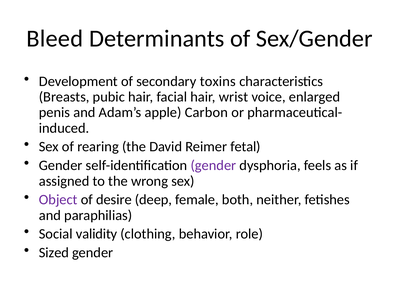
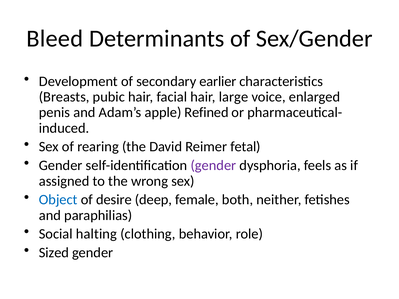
toxins: toxins -> earlier (218, 81)
wrist: wrist -> large (234, 97)
Carbon: Carbon -> Refined (207, 113)
Object colour: purple -> blue (58, 200)
validity: validity -> halting (96, 234)
